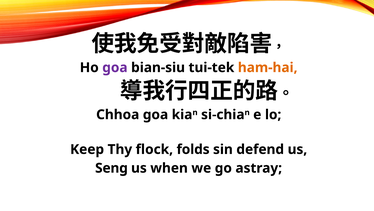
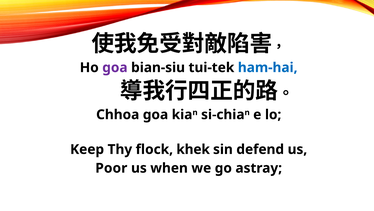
ham-hai colour: orange -> blue (268, 67)
folds: folds -> khek (193, 149)
Seng: Seng -> Poor (111, 168)
